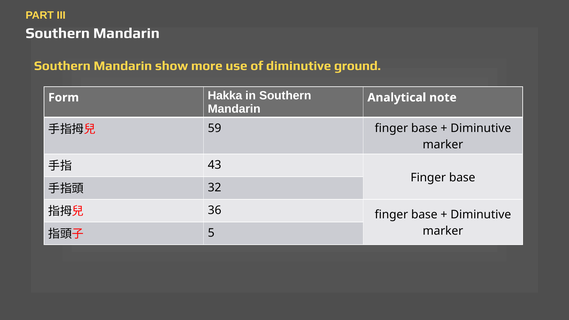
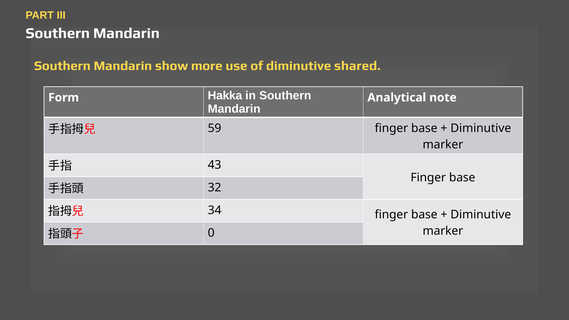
ground: ground -> shared (357, 66)
36: 36 -> 34 (215, 210)
5: 5 -> 0 (211, 233)
